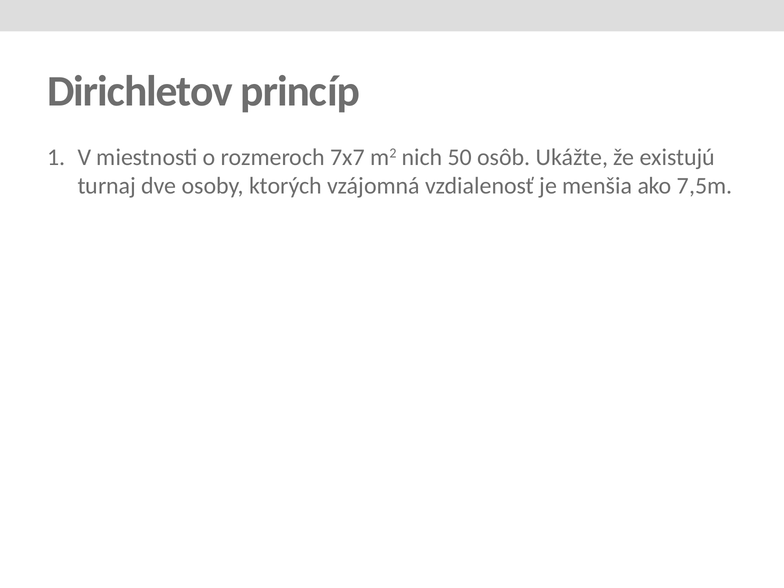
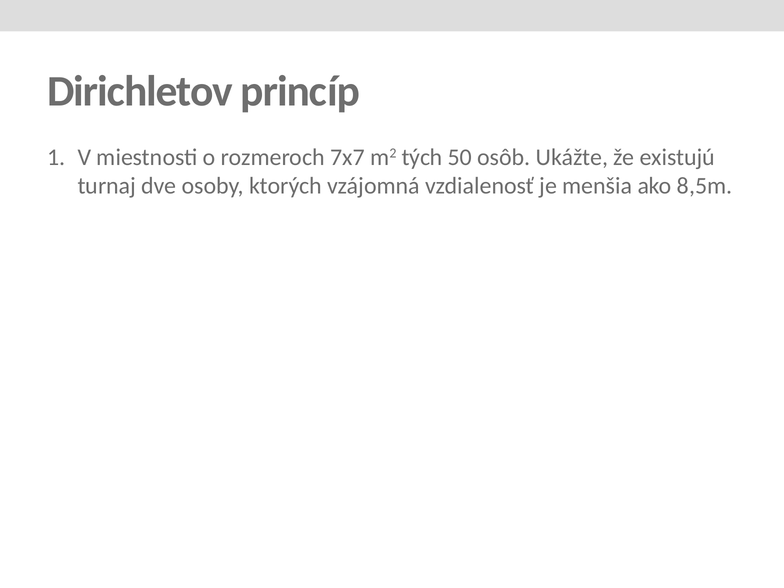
nich: nich -> tých (422, 157)
7,5m: 7,5m -> 8,5m (705, 186)
